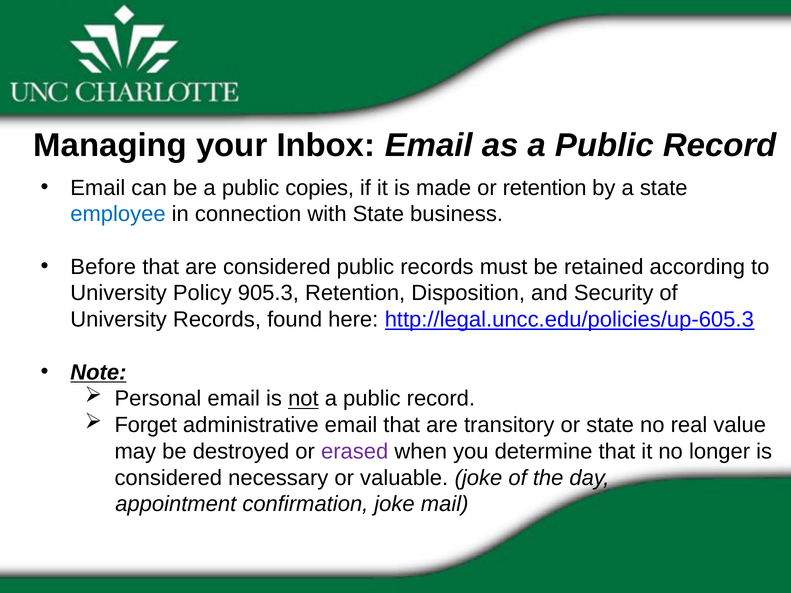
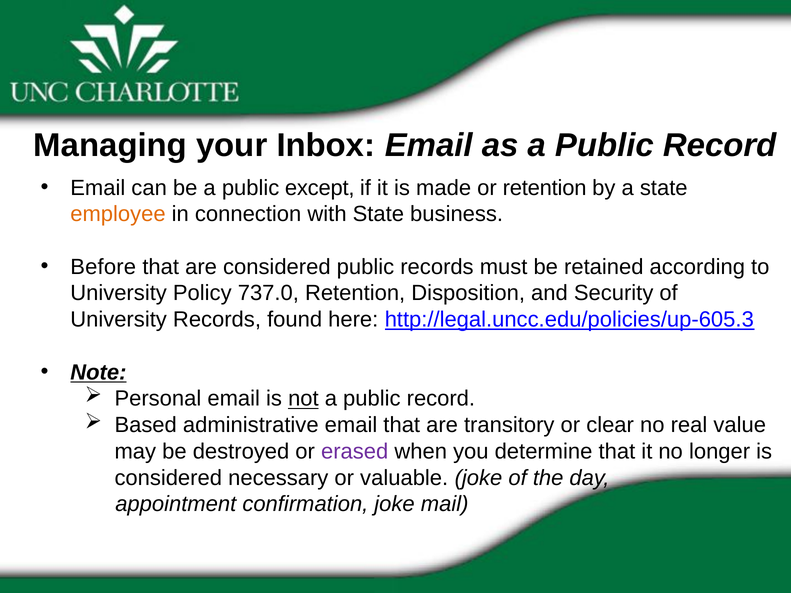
copies: copies -> except (320, 188)
employee colour: blue -> orange (118, 214)
905.3: 905.3 -> 737.0 (268, 293)
Forget: Forget -> Based (146, 425)
or state: state -> clear (610, 425)
